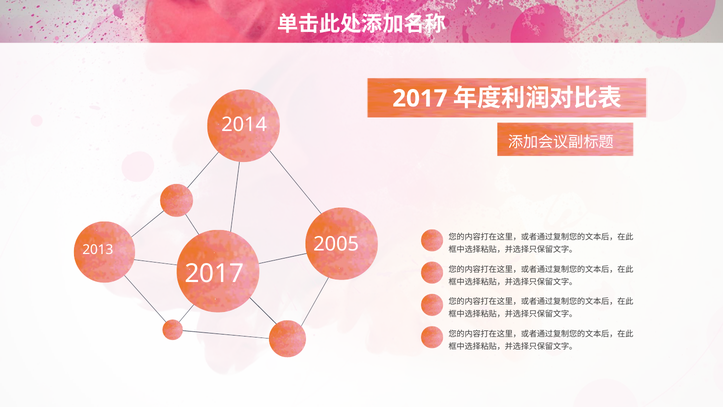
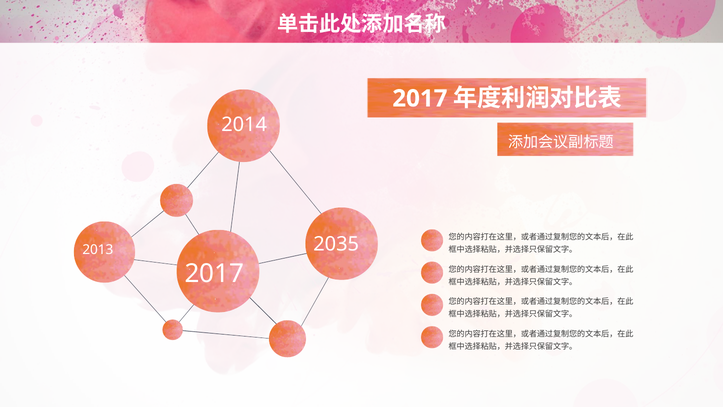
2005: 2005 -> 2035 (336, 244)
